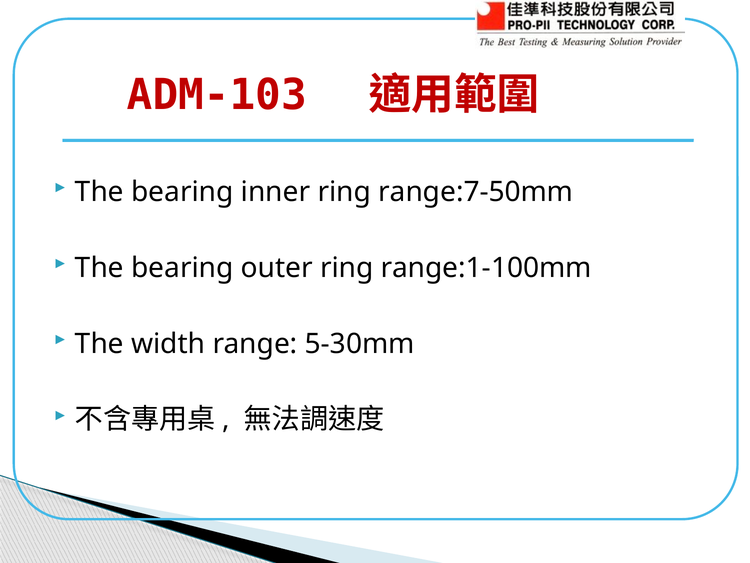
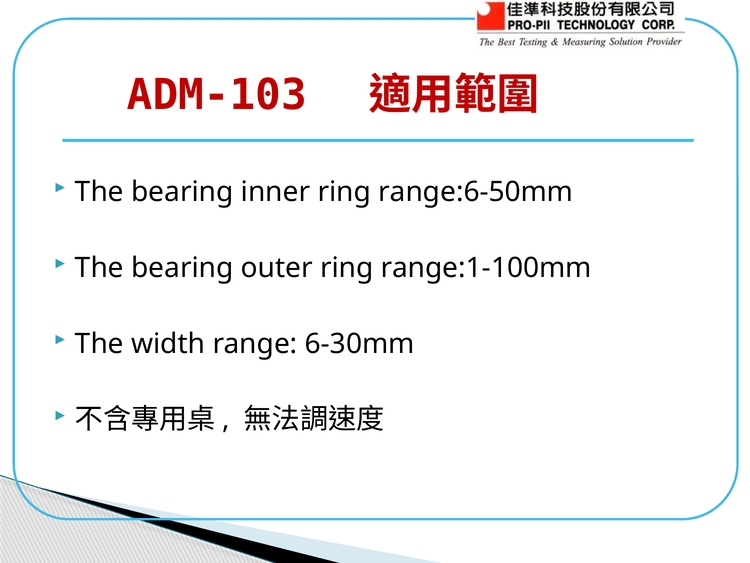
range:7-50mm: range:7-50mm -> range:6-50mm (476, 192)
5-30mm: 5-30mm -> 6-30mm (360, 343)
